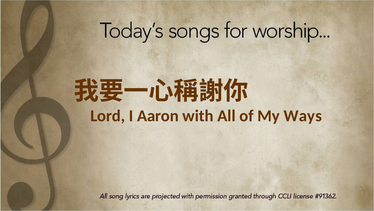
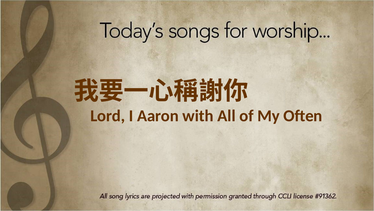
Ways: Ways -> Often (303, 115)
